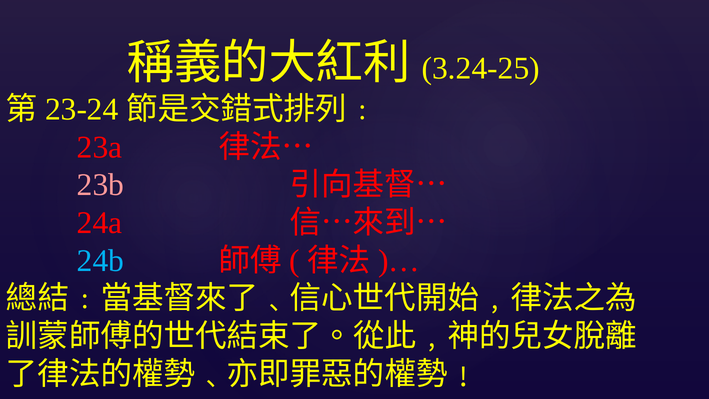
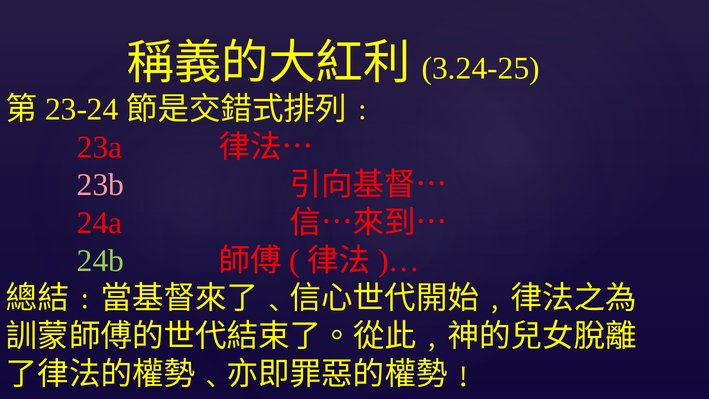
24b colour: light blue -> light green (101, 261)
